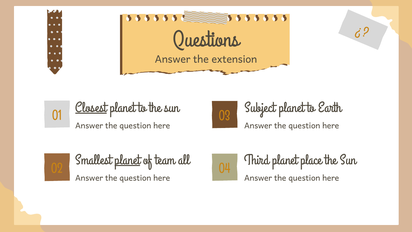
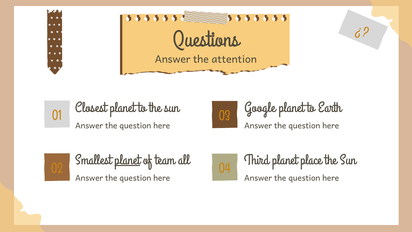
extension: extension -> attention (234, 59)
Closest underline: present -> none (91, 107)
Subject: Subject -> Google (260, 107)
